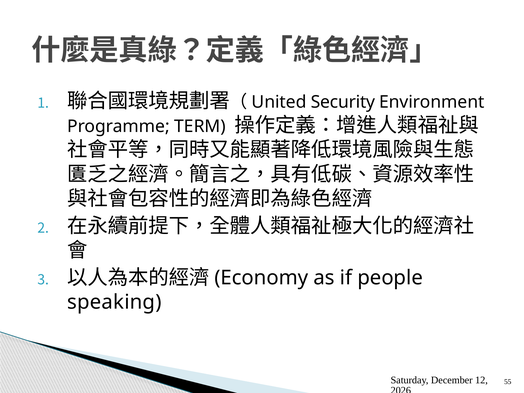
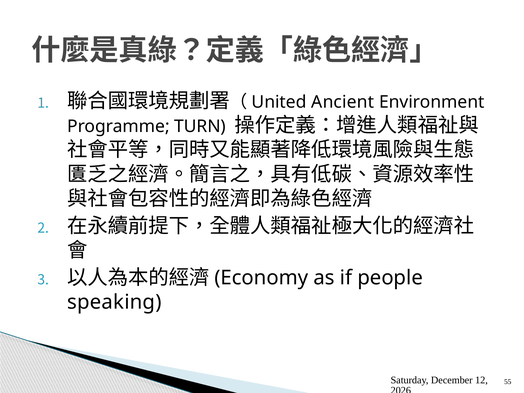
Security: Security -> Ancient (343, 102)
TERM: TERM -> TURN (200, 126)
